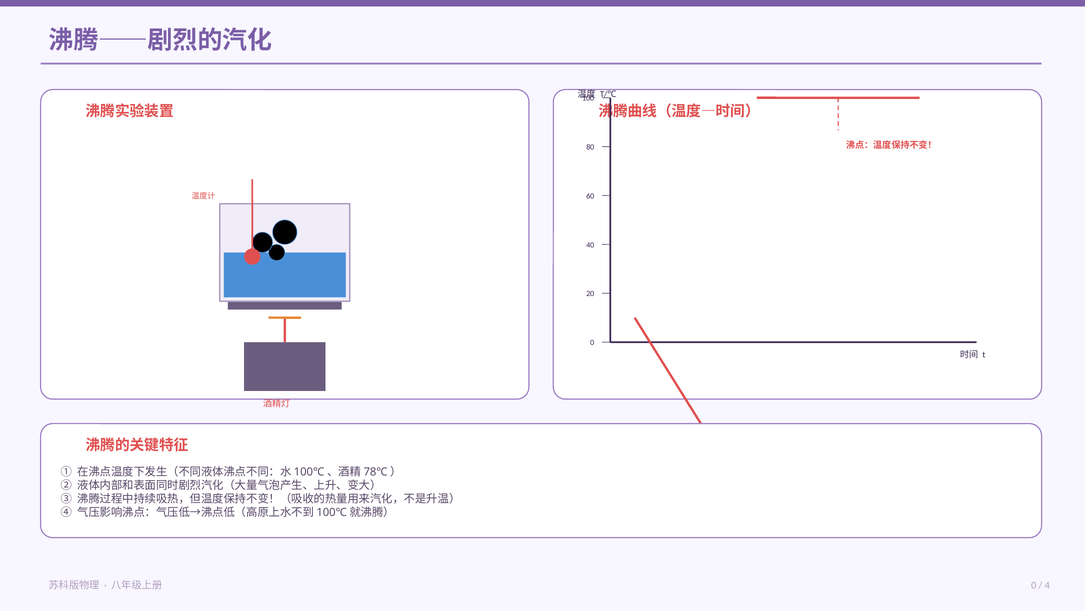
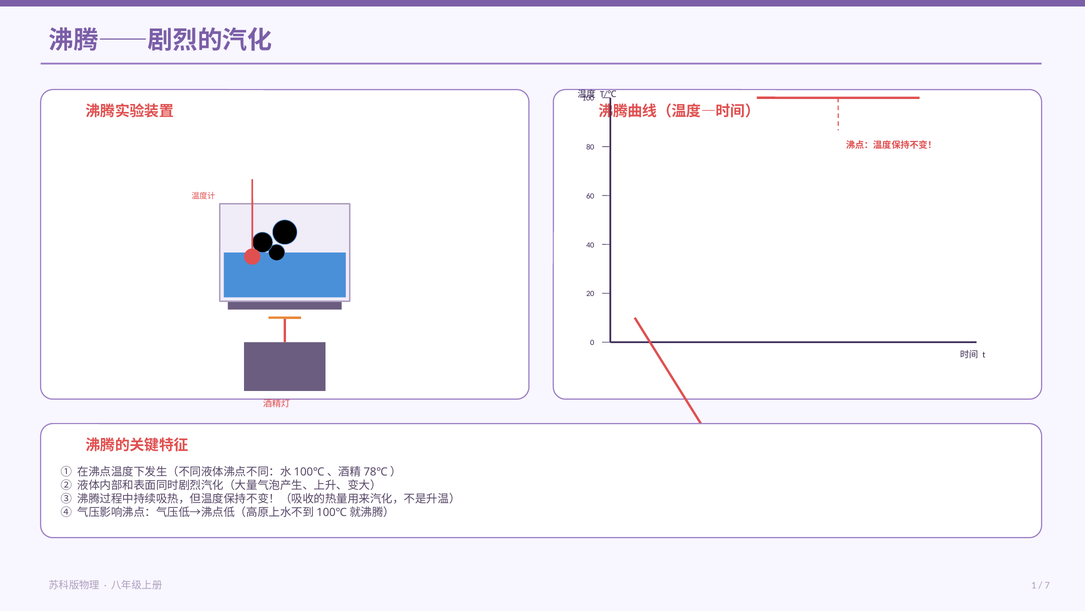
0: 0 -> 1 (1034, 585)
4: 4 -> 7 (1047, 585)
